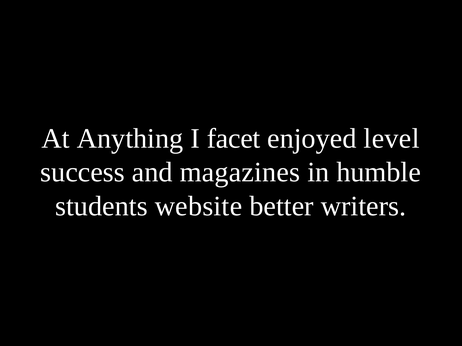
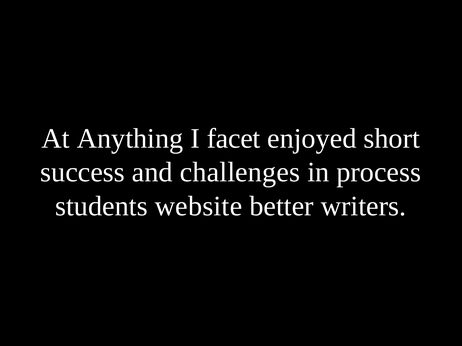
level: level -> short (392, 139)
magazines: magazines -> challenges (240, 173)
humble: humble -> process (379, 173)
